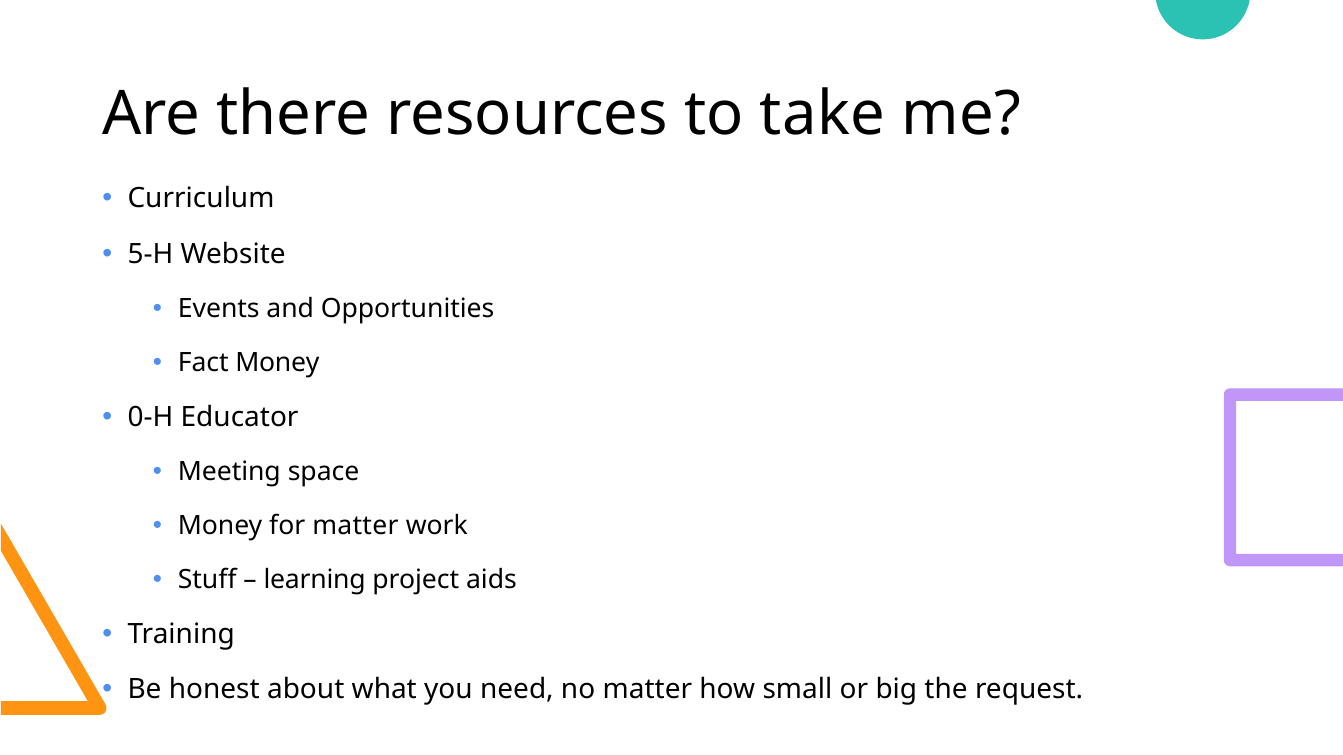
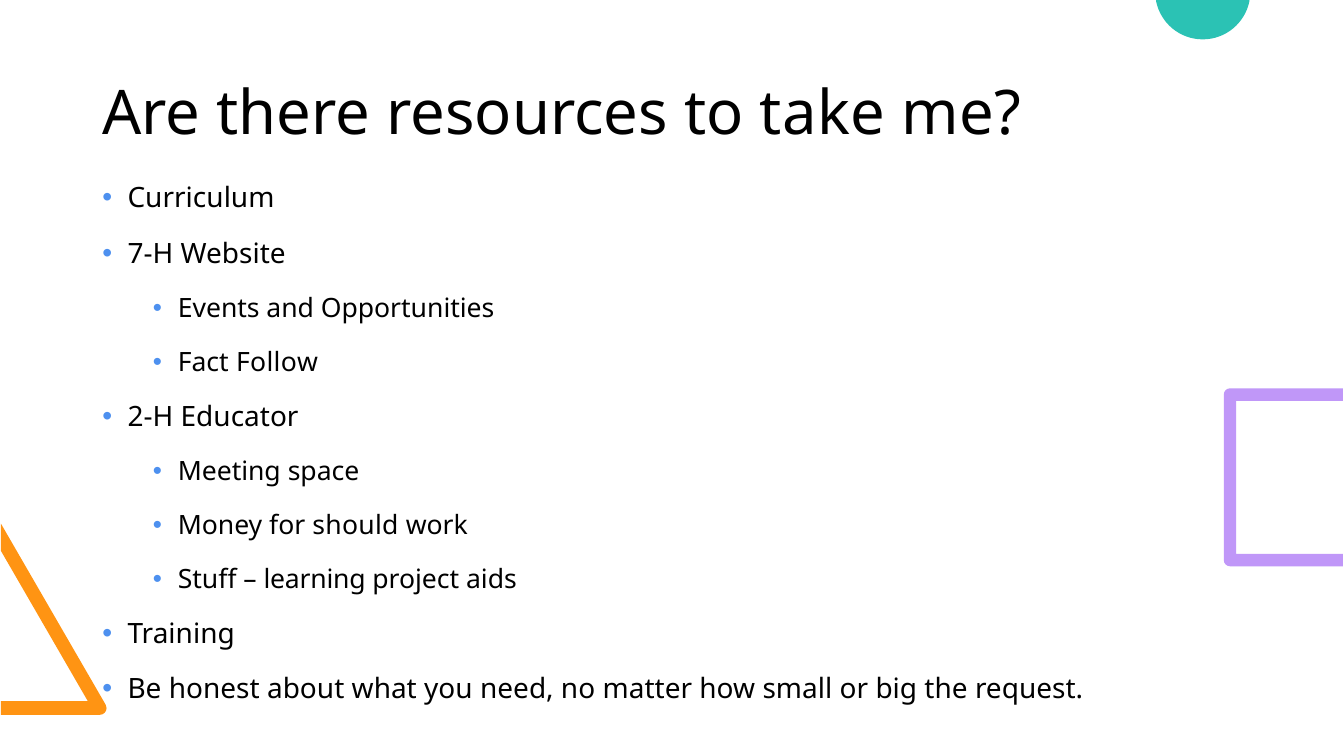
5-H: 5-H -> 7-H (150, 254)
Fact Money: Money -> Follow (277, 363)
0-H: 0-H -> 2-H (150, 417)
for matter: matter -> should (355, 526)
